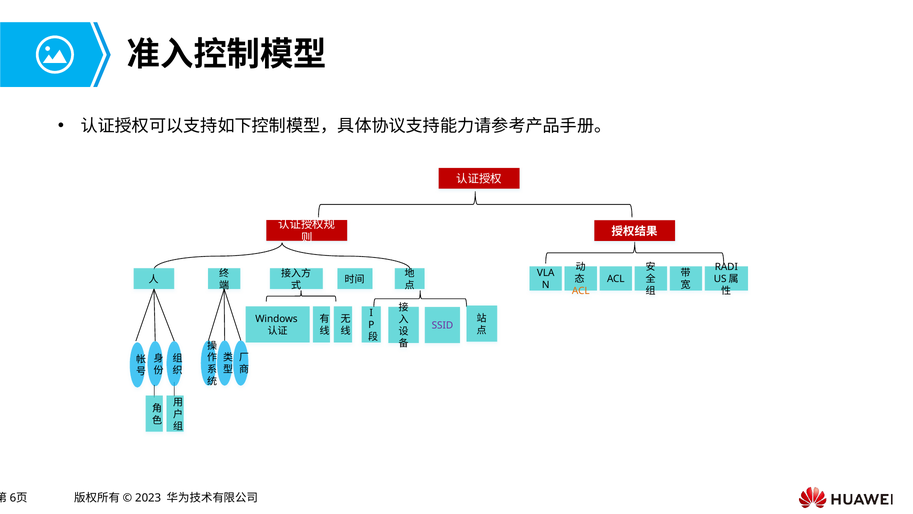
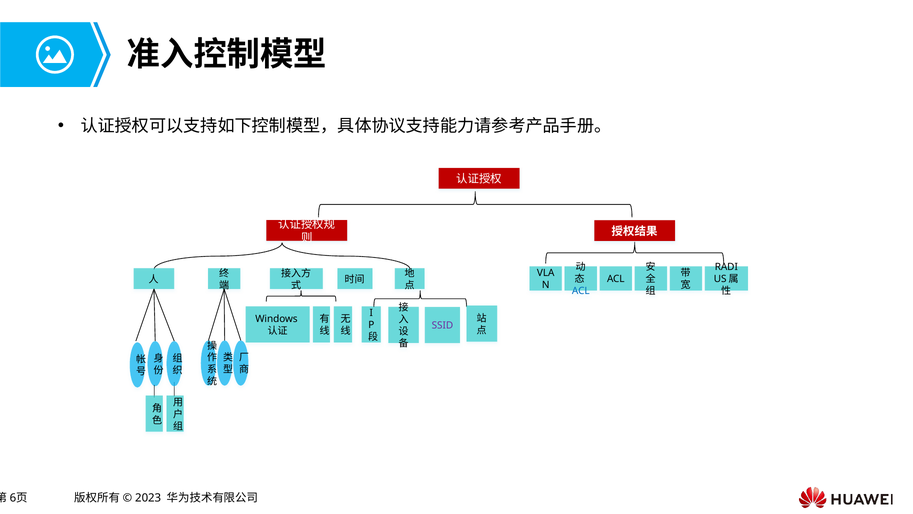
ACL colour: orange -> blue (581, 291)
